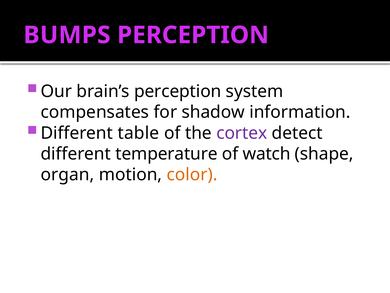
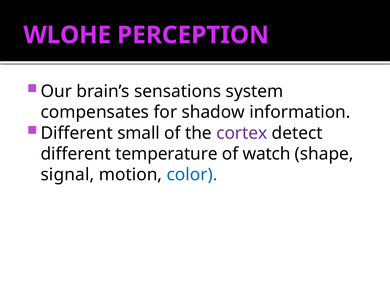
BUMPS: BUMPS -> WLOHE (67, 35)
brain’s perception: perception -> sensations (178, 91)
table: table -> small (139, 133)
organ: organ -> signal (67, 174)
color colour: orange -> blue (192, 174)
